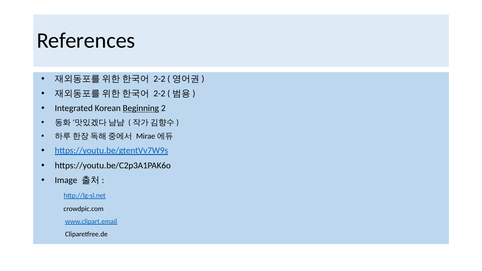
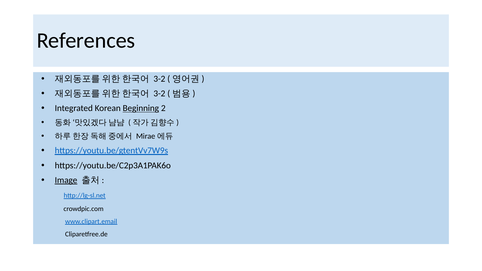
2-2: 2-2 -> 3-2 (159, 79)
2-2: 2-2 -> 3-2 (159, 94)
Image underline: none -> present (66, 180)
